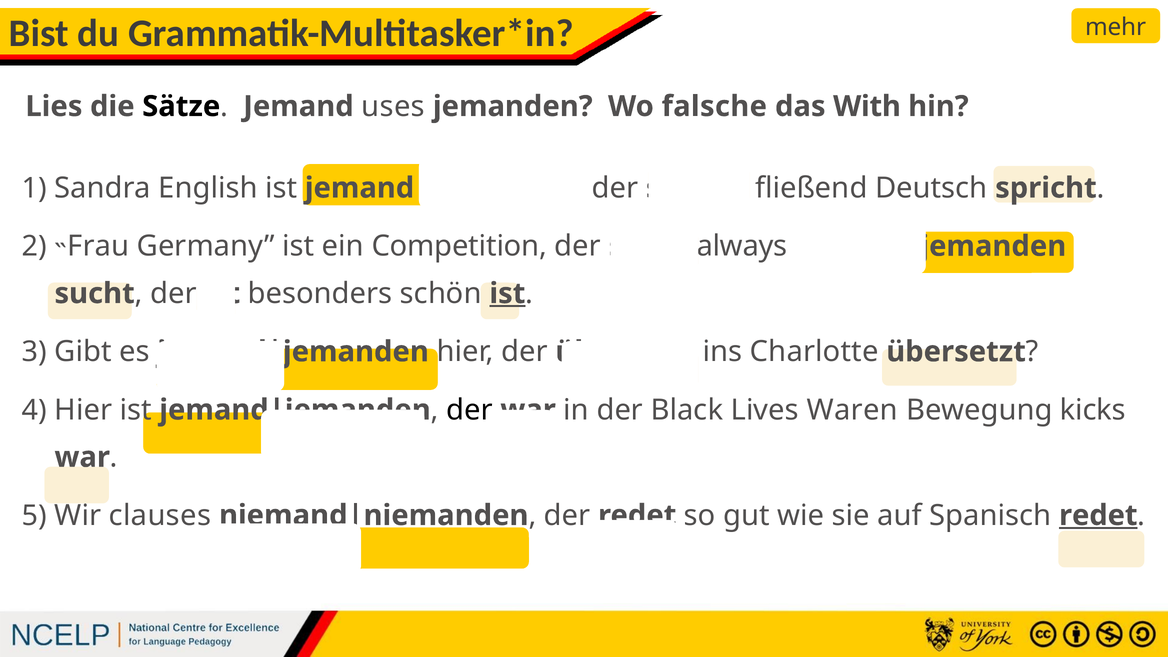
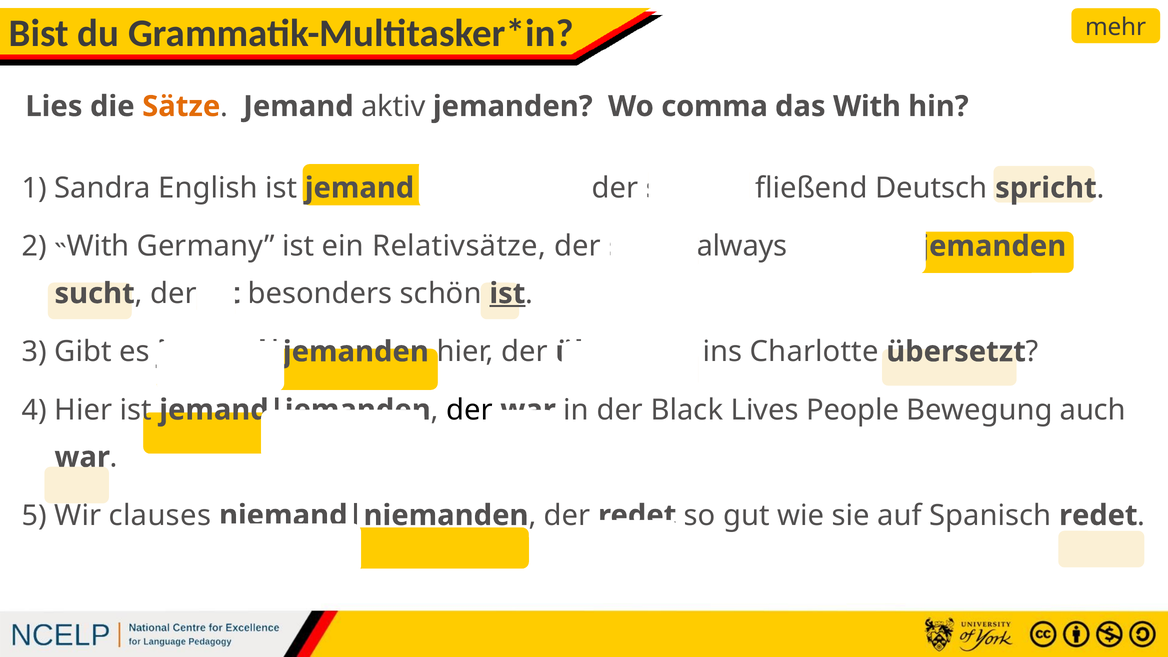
Sätze colour: black -> orange (181, 106)
uses: uses -> aktiv (393, 106)
falsche: falsche -> comma (715, 106)
˵Frau: ˵Frau -> ˵With (92, 246)
Competition: Competition -> Relativsätze (459, 246)
Waren: Waren -> People (853, 410)
kicks: kicks -> auch (1093, 410)
redet underline: present -> none (1098, 515)
